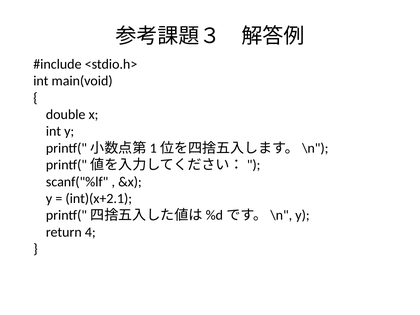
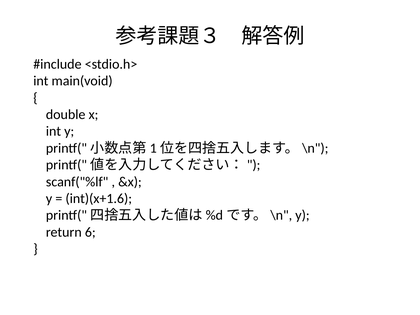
int)(x+2.1: int)(x+2.1 -> int)(x+1.6 (99, 199)
4: 4 -> 6 (90, 232)
